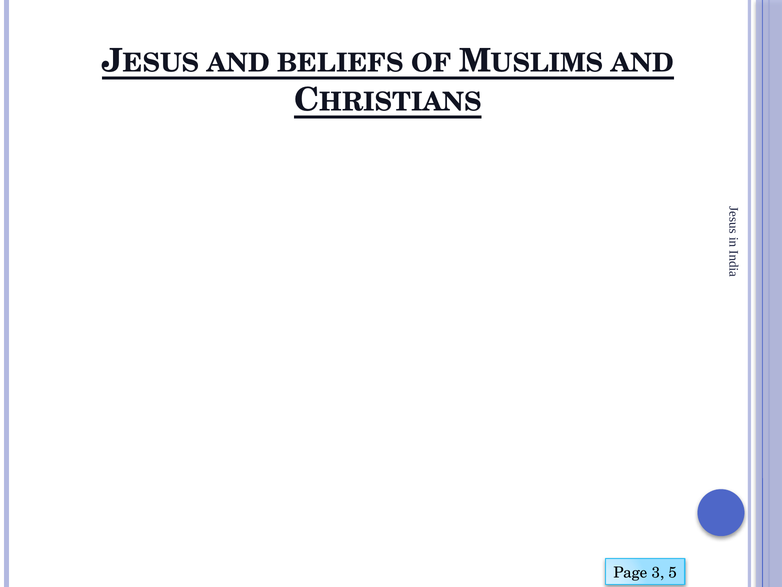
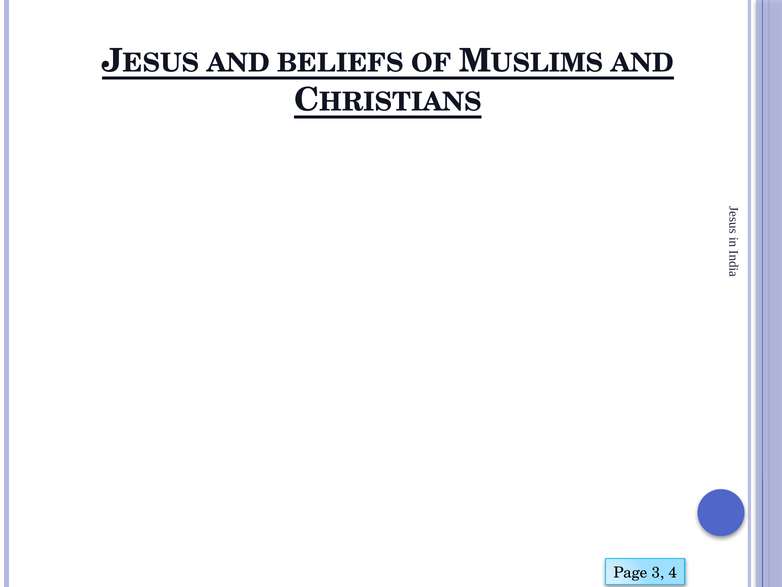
5: 5 -> 4 (673, 572)
